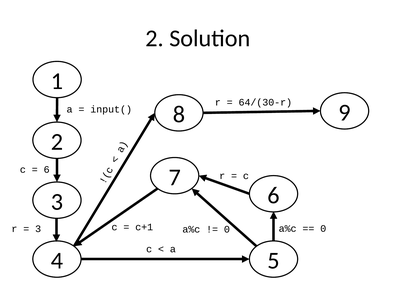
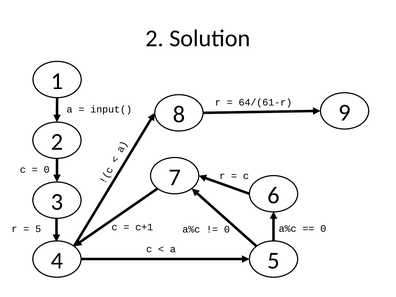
64/(30-r: 64/(30-r -> 64/(61-r (265, 102)
6: 6 -> 0 (47, 170)
3: 3 -> 5 (38, 229)
